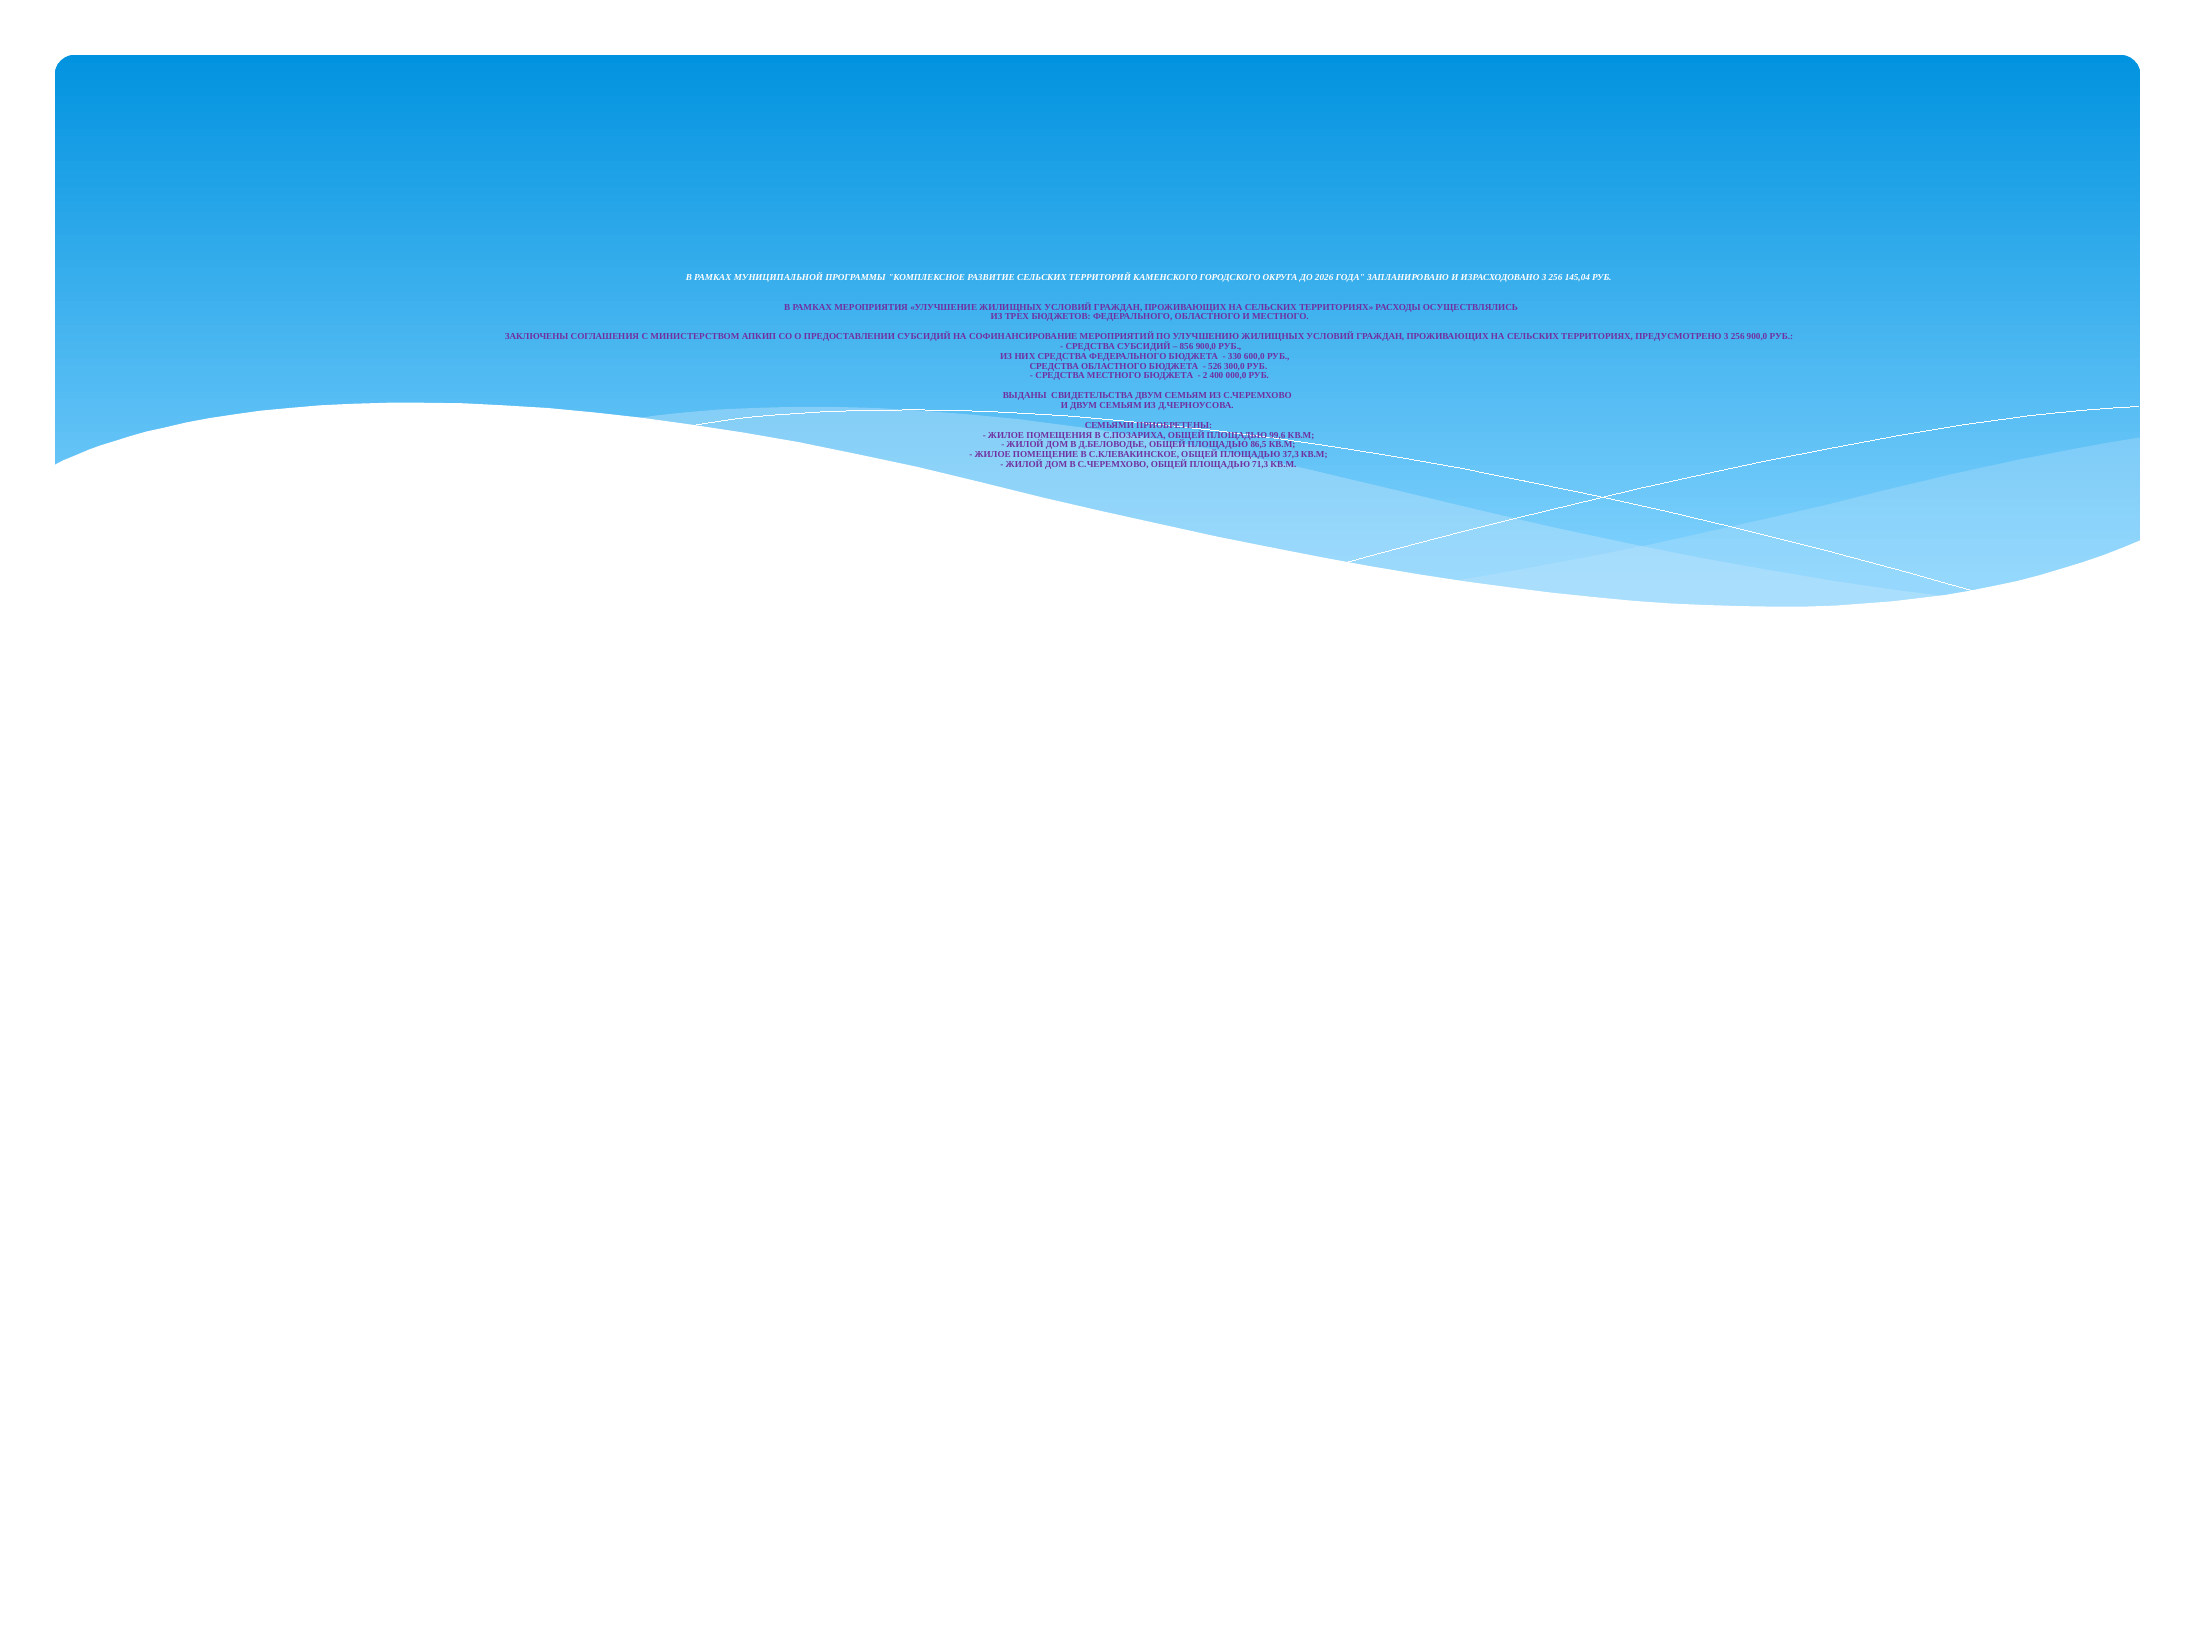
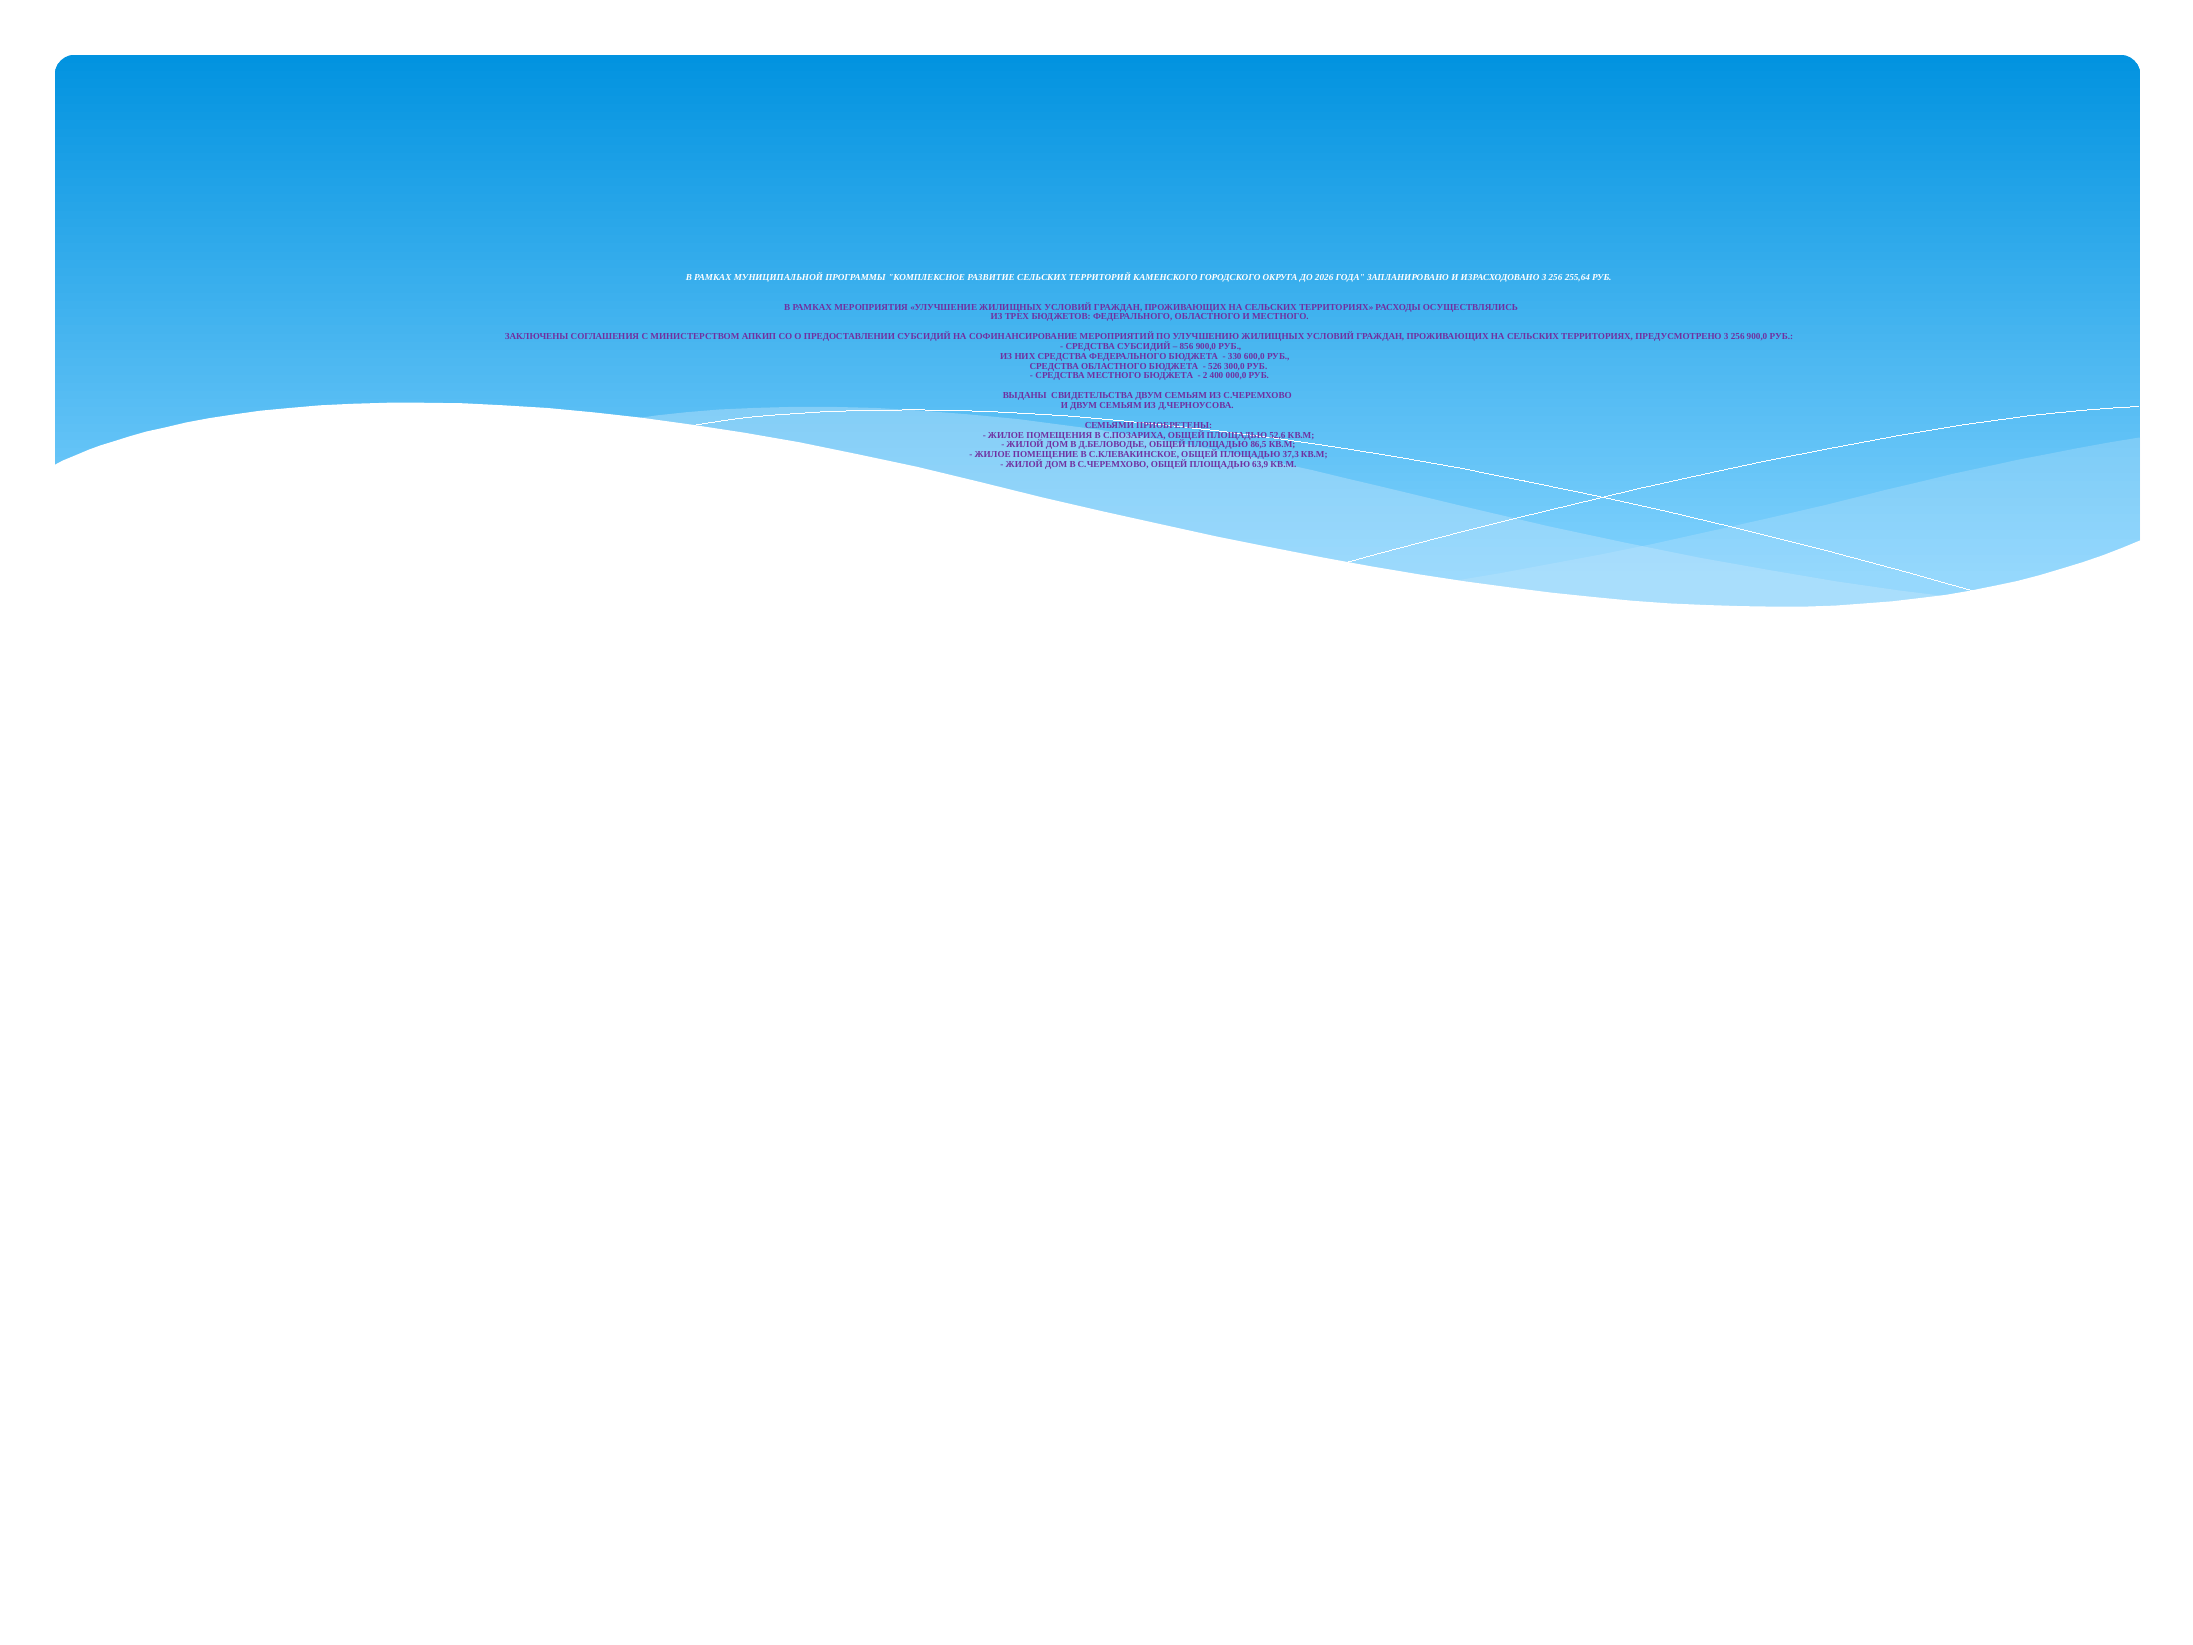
145,04: 145,04 -> 255,64 (1577, 277)
99,6: 99,6 -> 52,6 (1277, 435)
71,3: 71,3 -> 63,9 (1260, 465)
